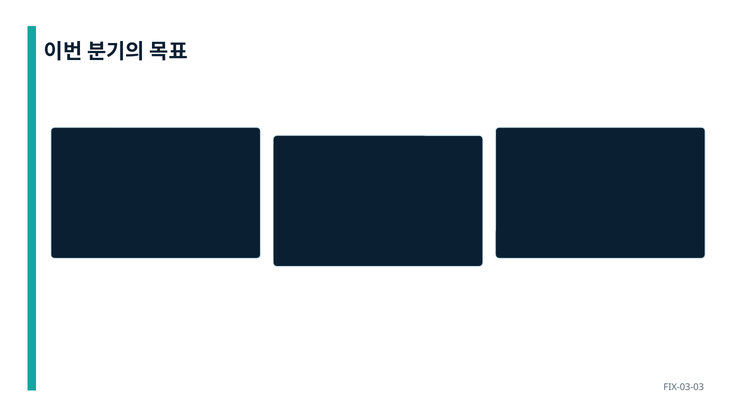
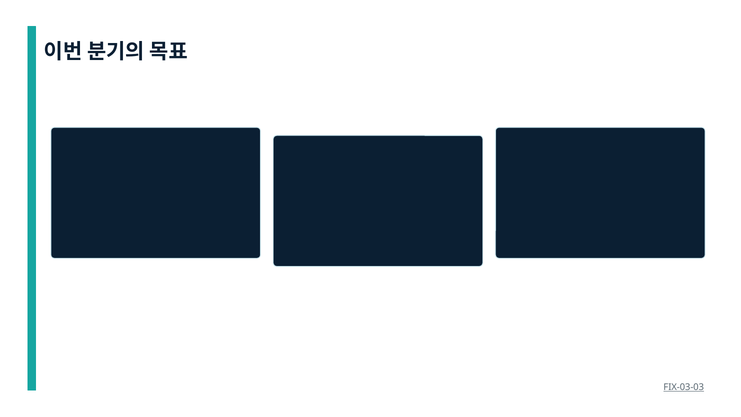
FIX-03-03 underline: none -> present (684, 387)
